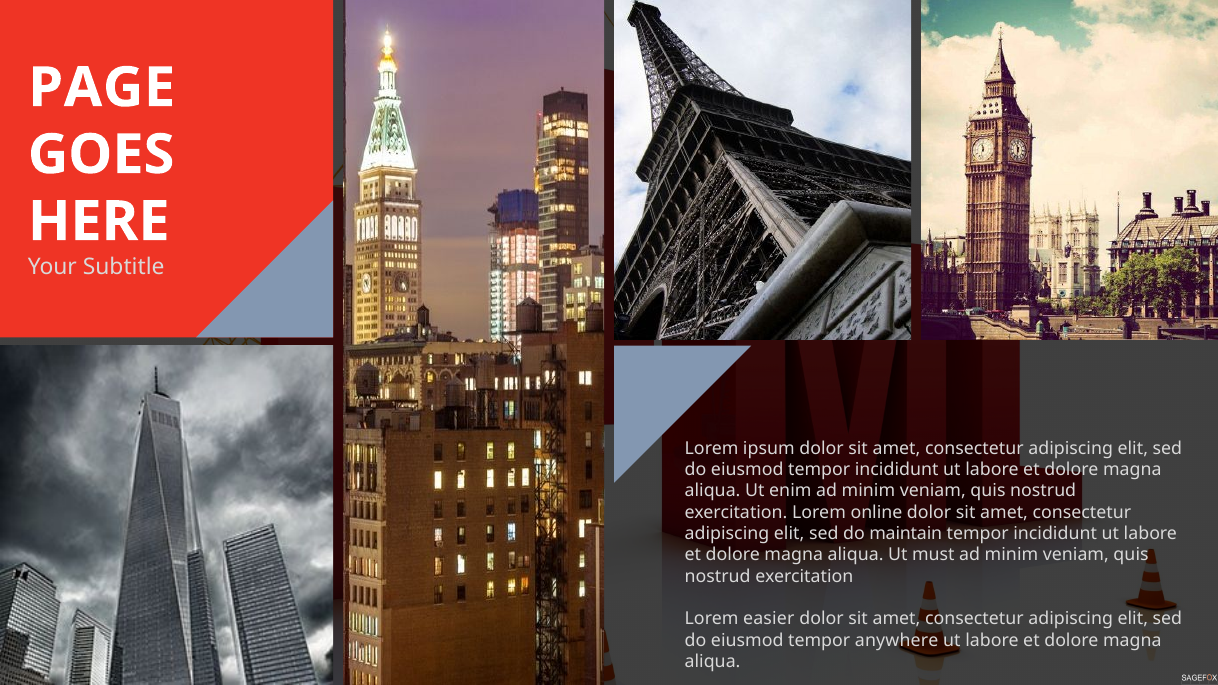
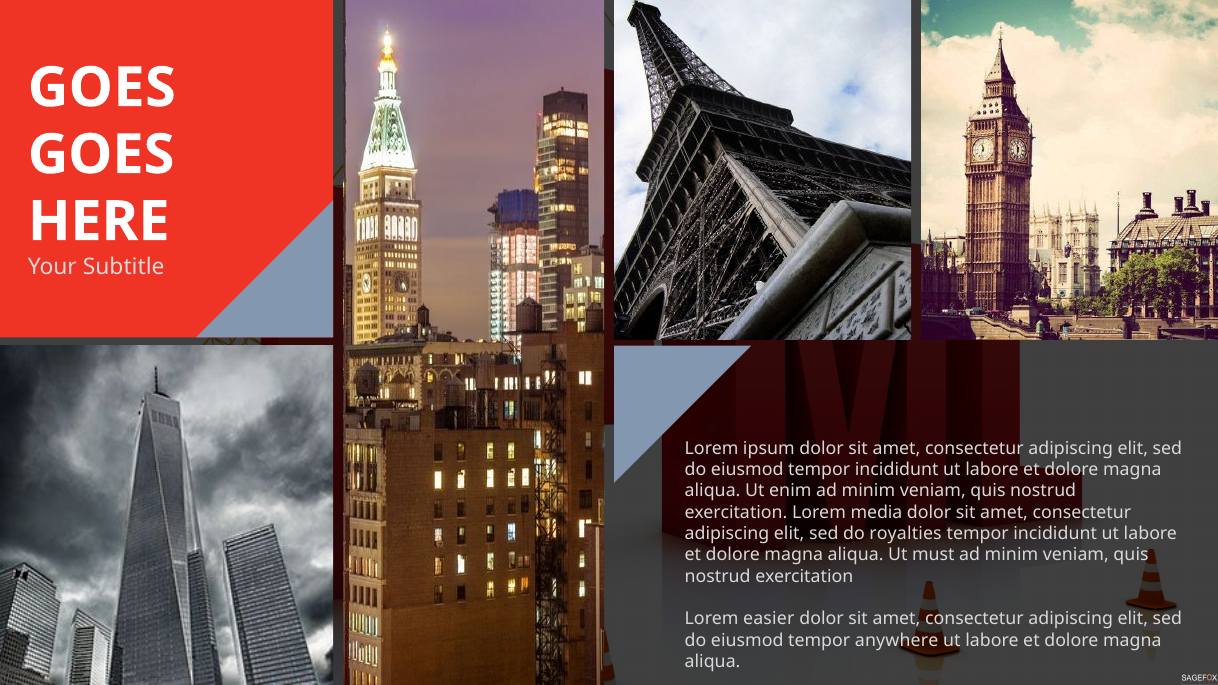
PAGE: PAGE -> GOES (102, 88)
online: online -> media (876, 512)
maintain: maintain -> royalties (906, 534)
